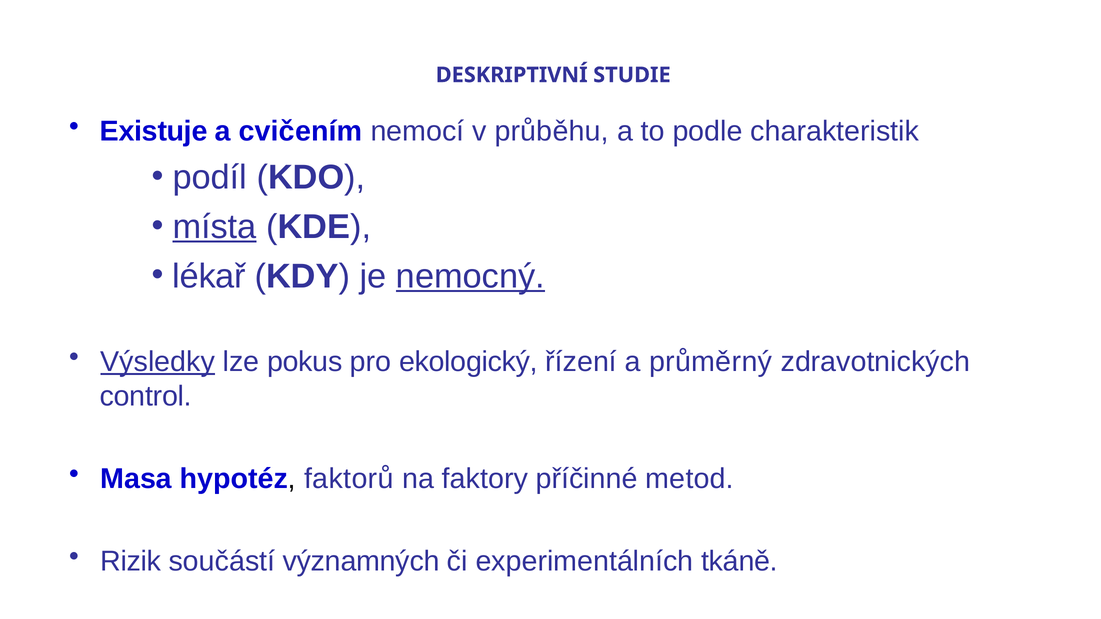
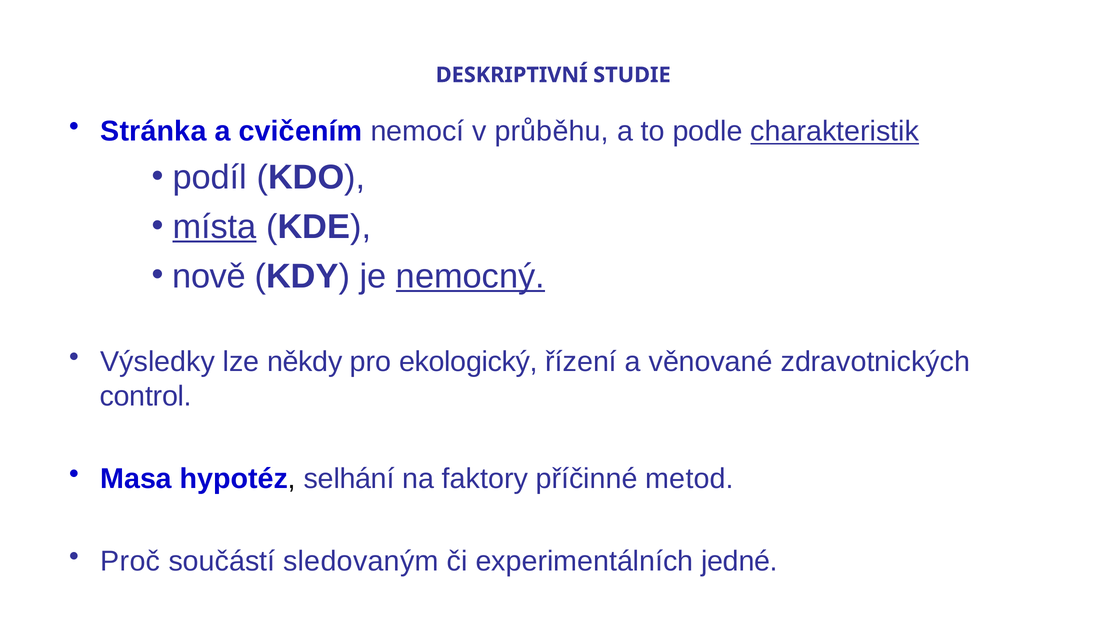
Existuje: Existuje -> Stránka (153, 131)
charakteristik underline: none -> present (835, 131)
lékař: lékař -> nově (209, 276)
Výsledky underline: present -> none (158, 362)
pokus: pokus -> někdy (305, 362)
průměrný: průměrný -> věnované (711, 362)
faktorů: faktorů -> selhání (349, 479)
Rizik: Rizik -> Proč (130, 561)
významných: významných -> sledovaným (361, 561)
tkáně: tkáně -> jedné (740, 561)
